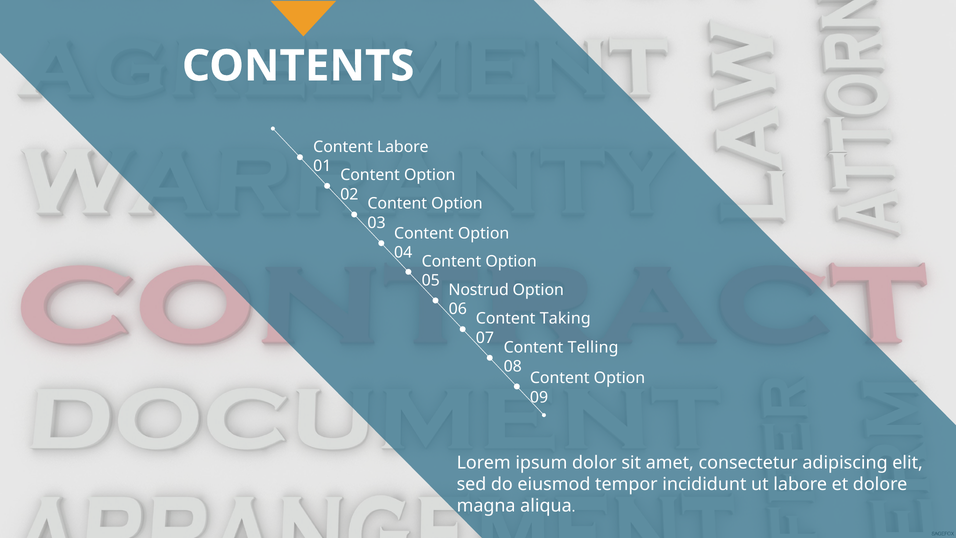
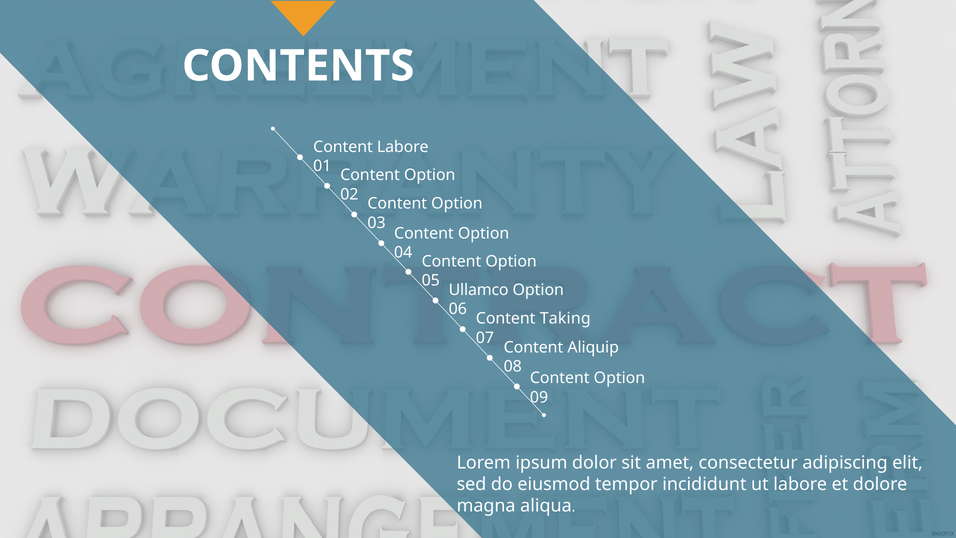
Nostrud: Nostrud -> Ullamco (479, 290)
Telling: Telling -> Aliquip (593, 347)
